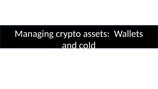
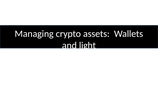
cold: cold -> light (87, 45)
